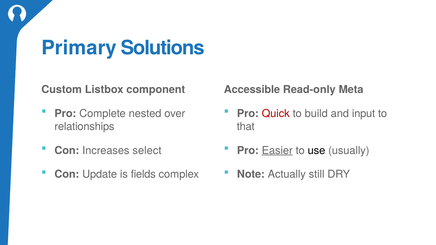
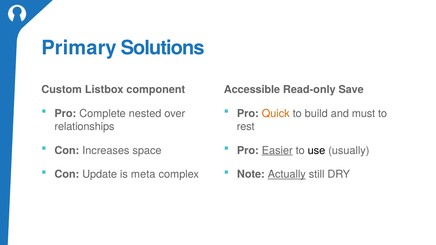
Meta: Meta -> Save (351, 90)
Quick colour: red -> orange (276, 114)
input: input -> must (364, 114)
that: that -> rest (246, 127)
select: select -> space (147, 151)
fields: fields -> meta (143, 175)
Actually underline: none -> present (287, 175)
